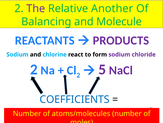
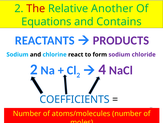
The colour: purple -> red (36, 9)
Balancing: Balancing -> Equations (46, 22)
Molecule: Molecule -> Contains (119, 22)
5: 5 -> 4 (102, 69)
